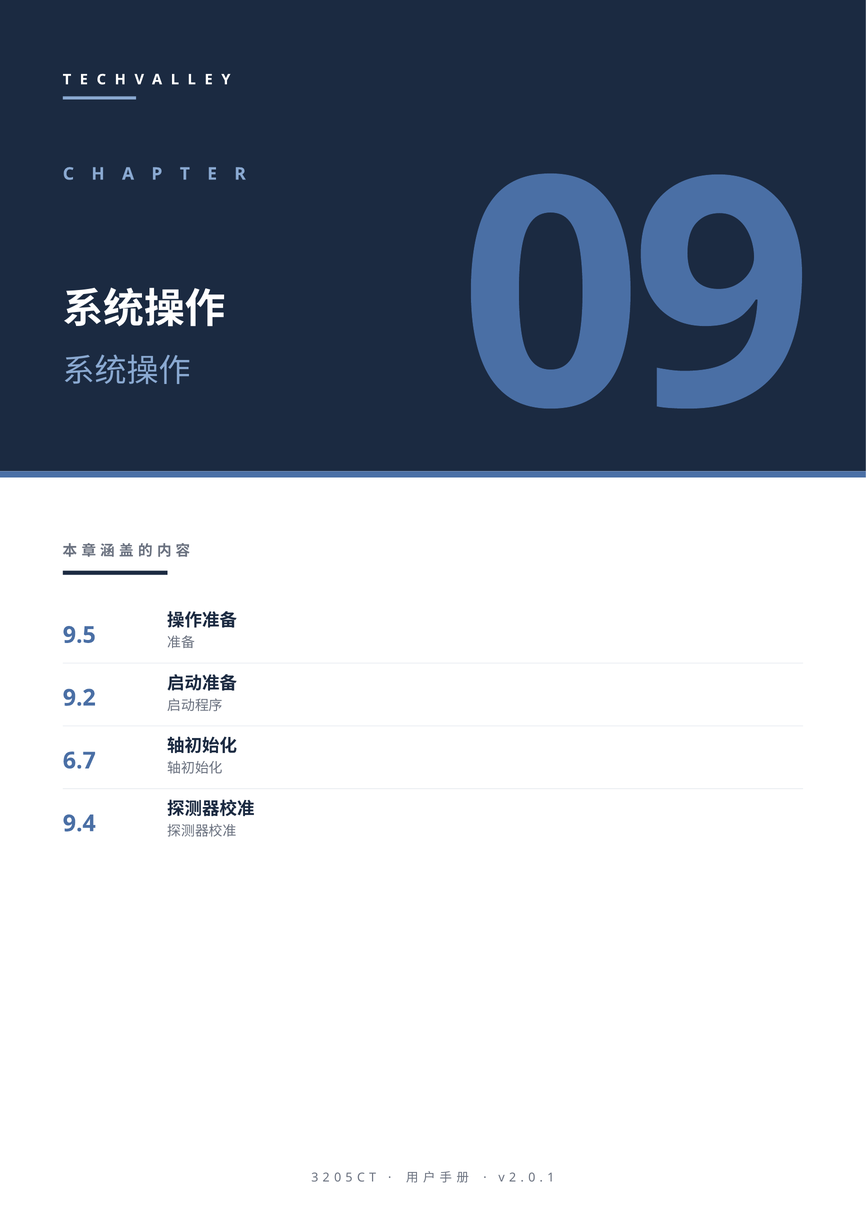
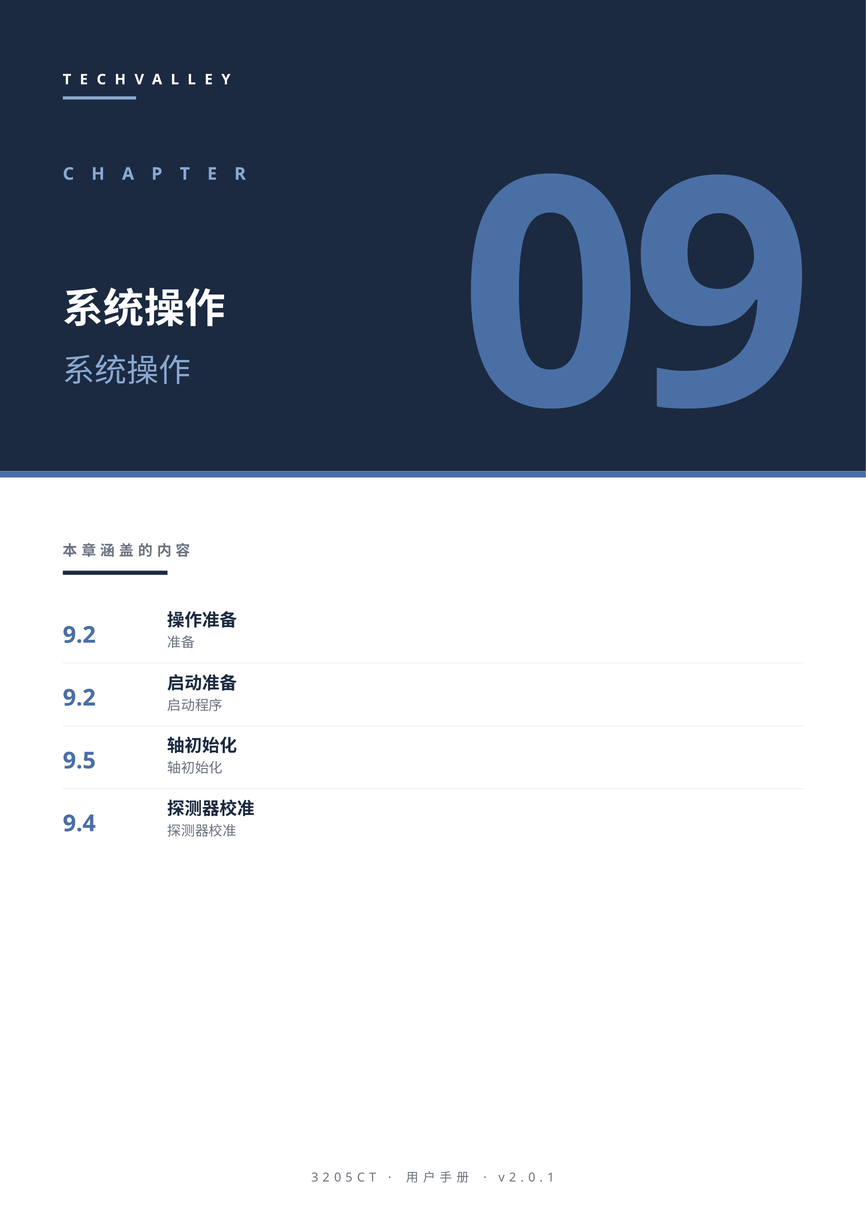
9.5: 9.5 -> 9.2 (79, 635)
6.7: 6.7 -> 9.5 (79, 761)
